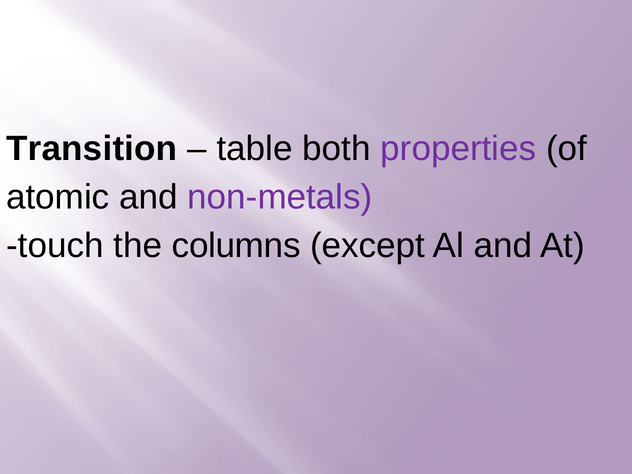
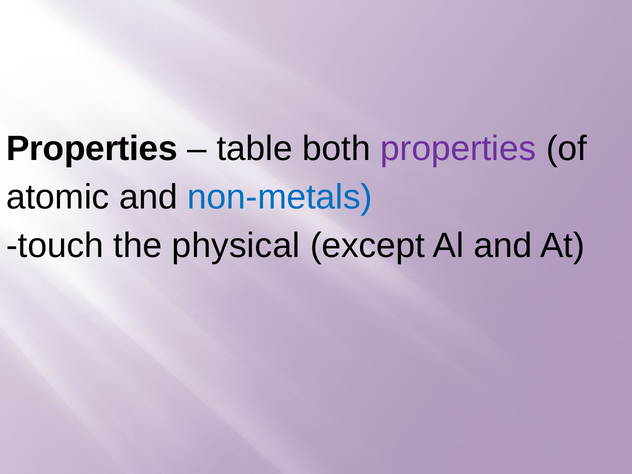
Transition: Transition -> Properties (92, 149)
non-metals colour: purple -> blue (280, 197)
columns: columns -> physical (236, 246)
